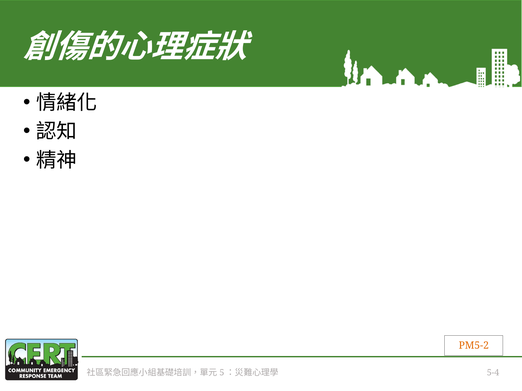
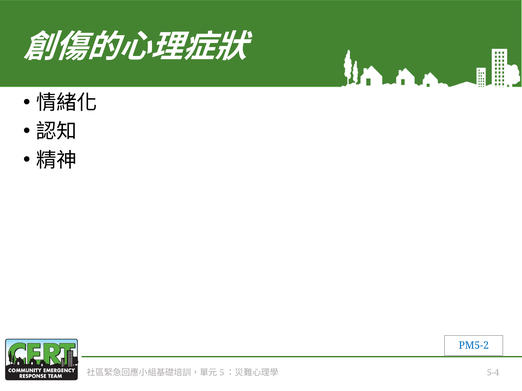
PM5-2 colour: orange -> blue (474, 346)
